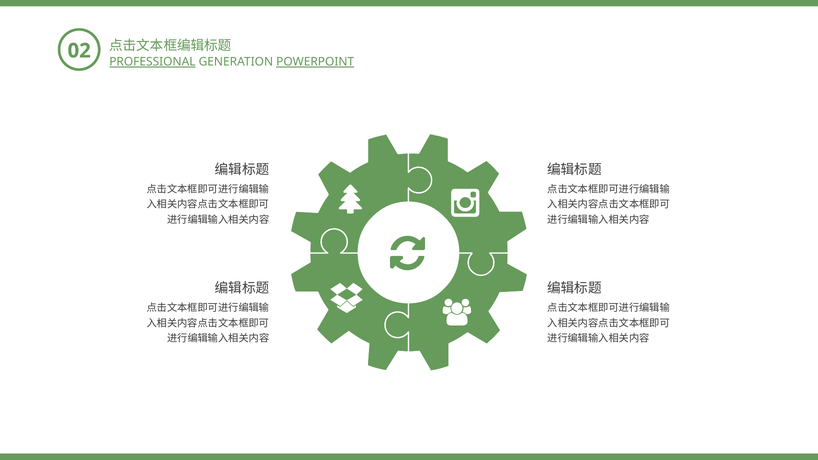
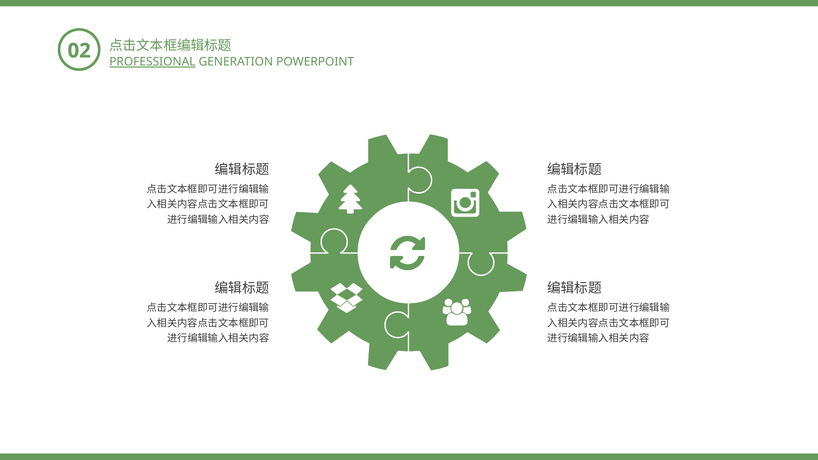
POWERPOINT underline: present -> none (315, 62)
